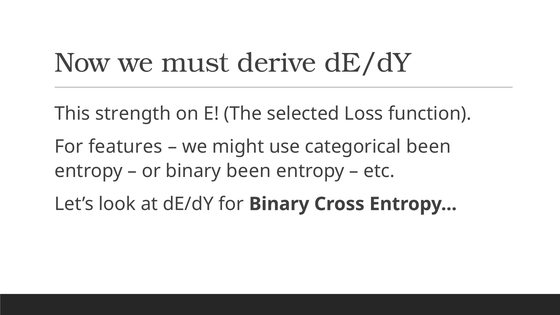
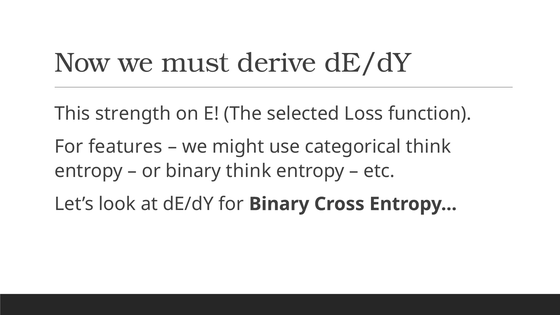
categorical been: been -> think (429, 147)
binary been: been -> think (249, 171)
